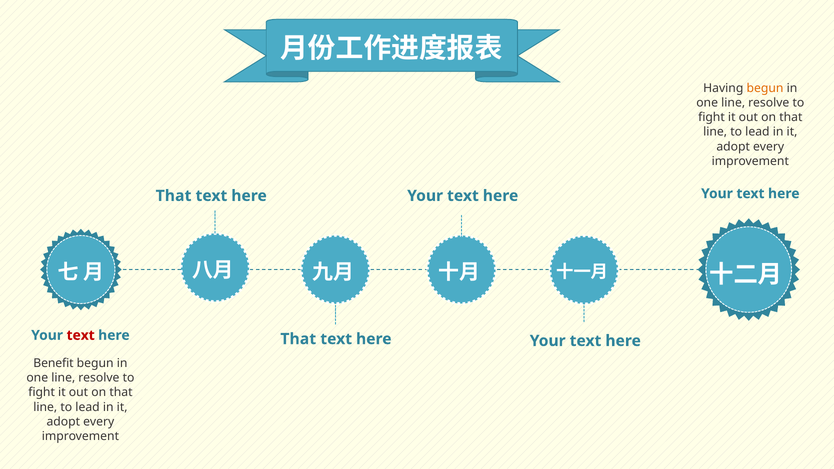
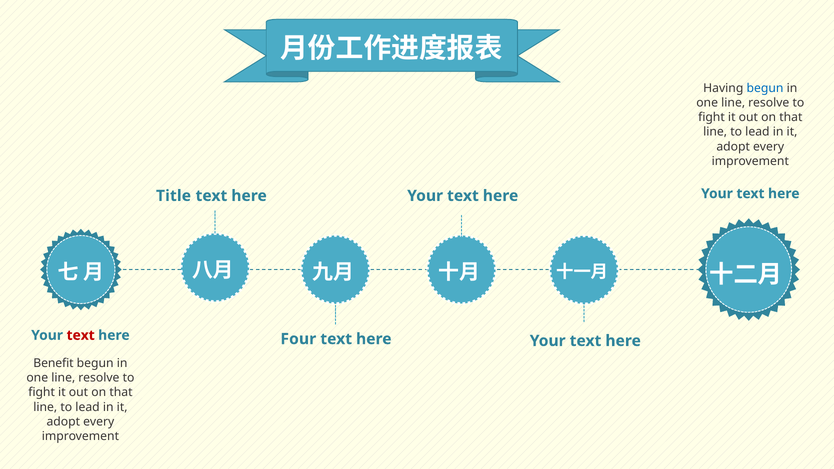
begun colour: orange -> blue (765, 88)
That: That -> Title (174, 196)
That: That -> Four (298, 339)
